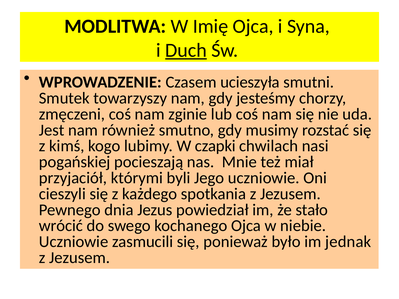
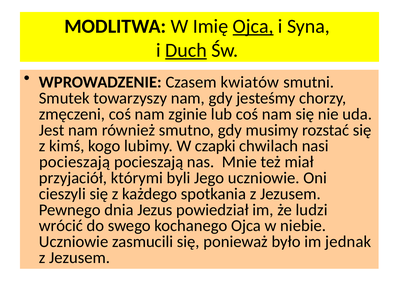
Ojca underline: none -> present (253, 26)
ucieszyła: ucieszyła -> kwiatów (250, 82)
pogańskiej: pogańskiej -> pocieszają (75, 162)
stało: stało -> ludzi (312, 210)
